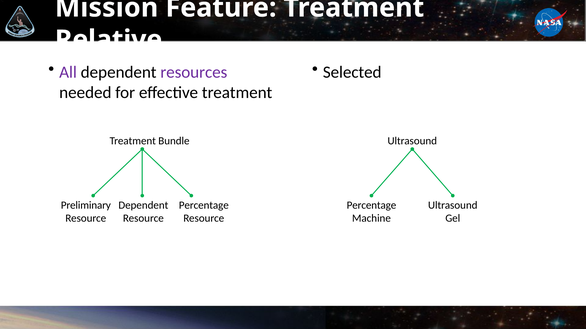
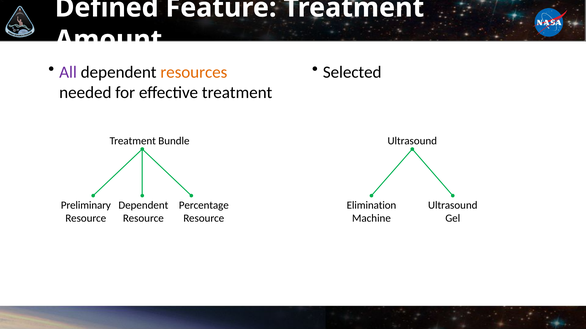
Mission: Mission -> Defined (107, 8)
Relative: Relative -> Amount (109, 40)
resources colour: purple -> orange (194, 72)
Percentage: Percentage -> Elimination (371, 206)
